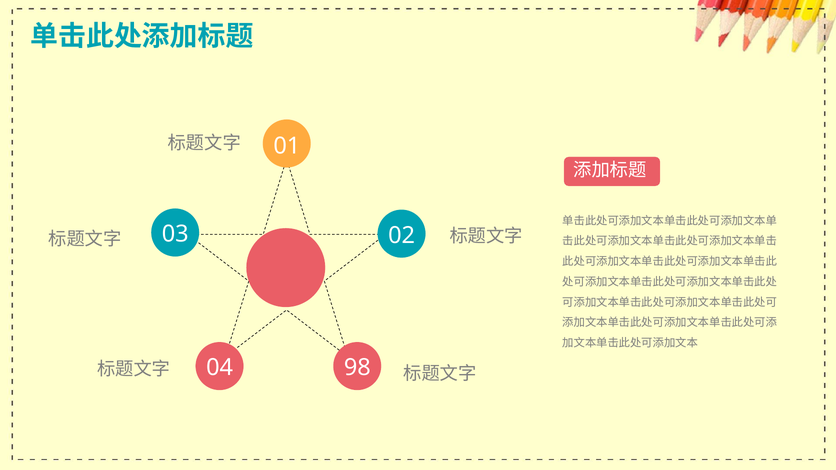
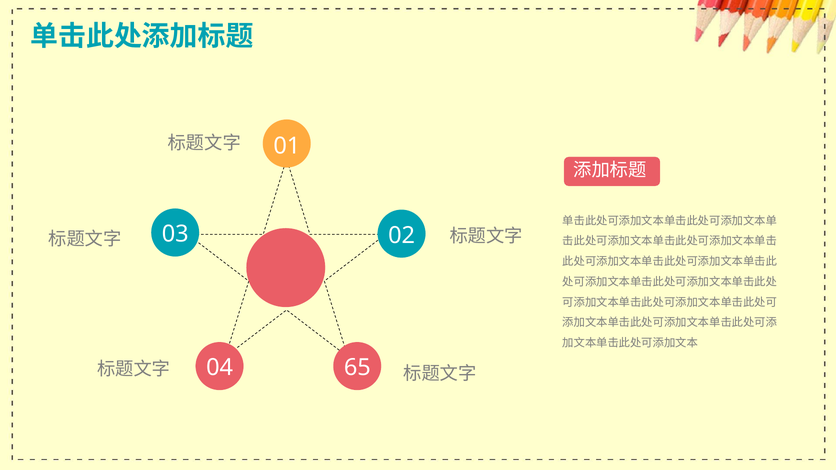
98: 98 -> 65 (357, 368)
